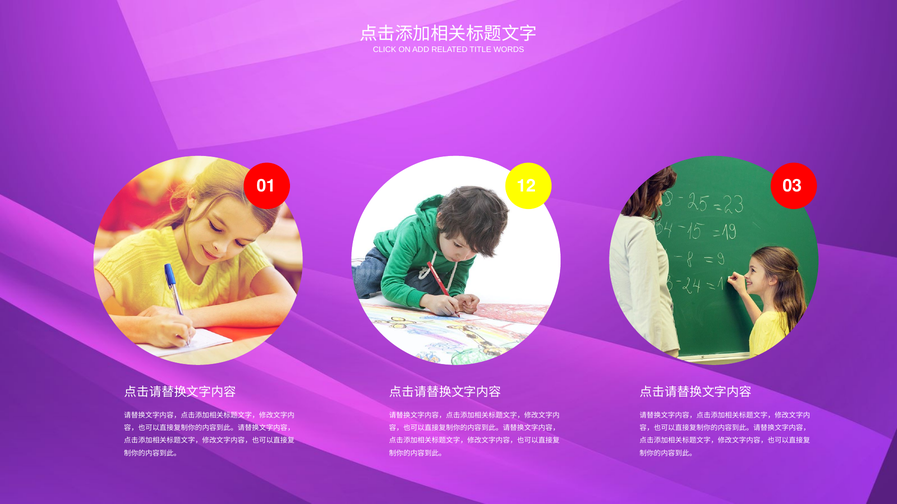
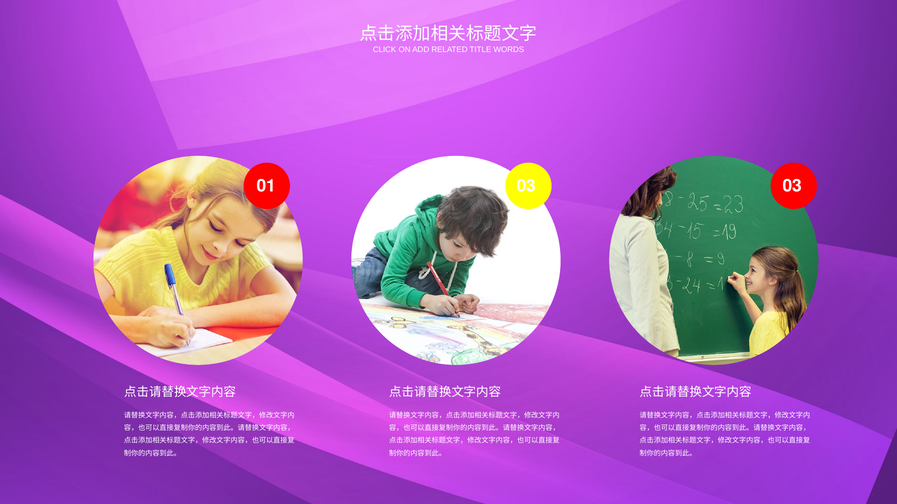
01 12: 12 -> 03 (526, 186)
